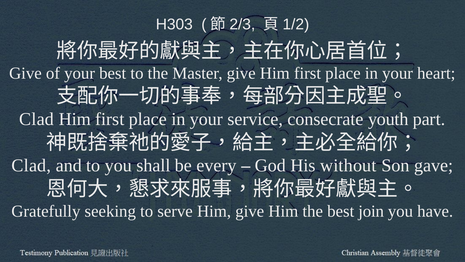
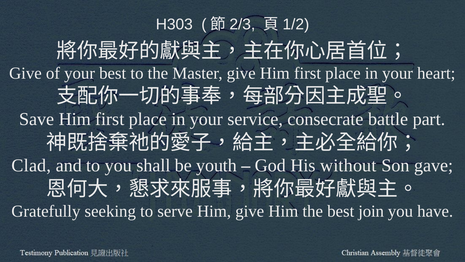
Clad: Clad -> Save (37, 119)
youth: youth -> battle (388, 119)
every: every -> youth (217, 166)
